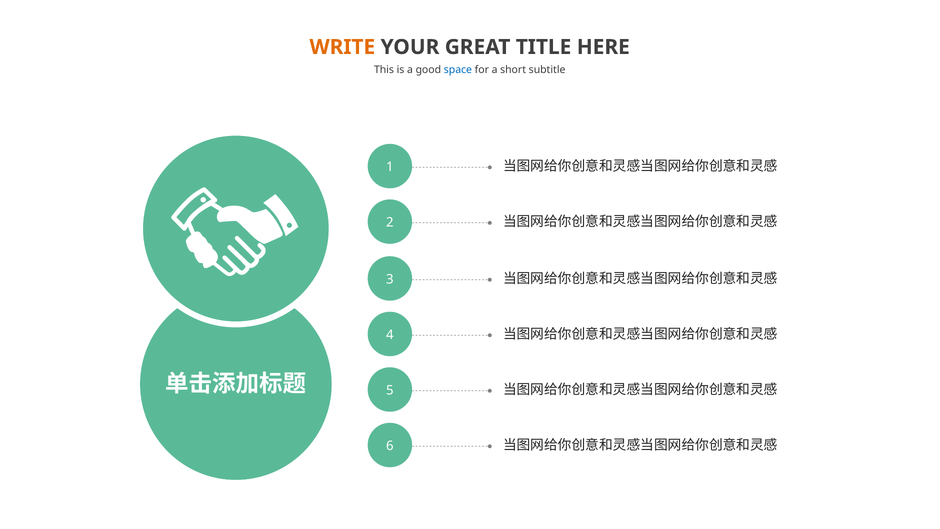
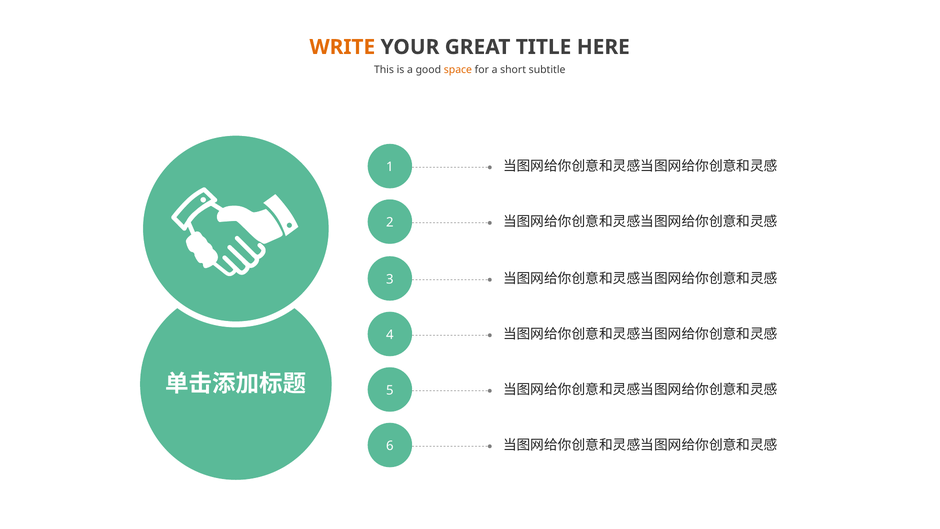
space colour: blue -> orange (458, 70)
